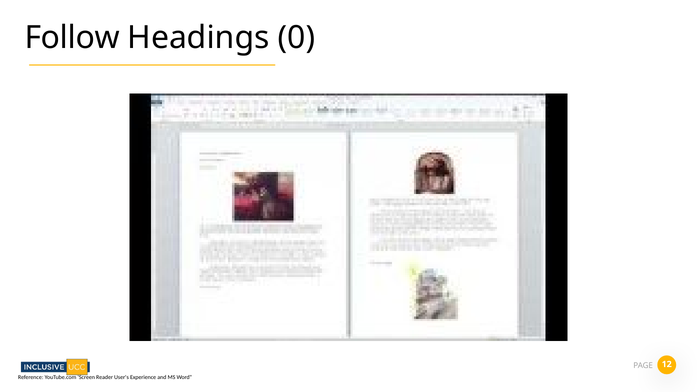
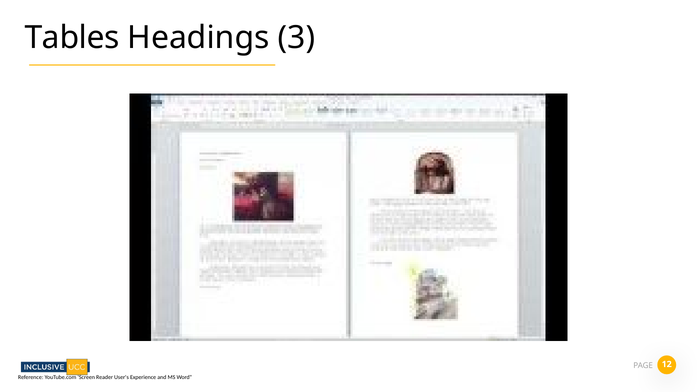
Follow: Follow -> Tables (72, 38)
0: 0 -> 3 (297, 38)
